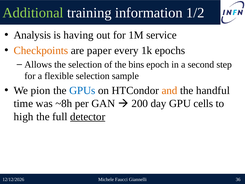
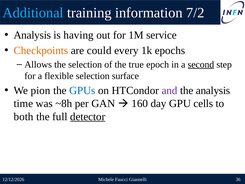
Additional colour: light green -> light blue (33, 13)
1/2: 1/2 -> 7/2 (195, 13)
paper: paper -> could (99, 50)
bins: bins -> true (136, 64)
second underline: none -> present (201, 64)
sample: sample -> surface (125, 76)
and colour: orange -> purple (169, 90)
the handful: handful -> analysis (213, 90)
200: 200 -> 160 (140, 103)
high: high -> both (24, 116)
